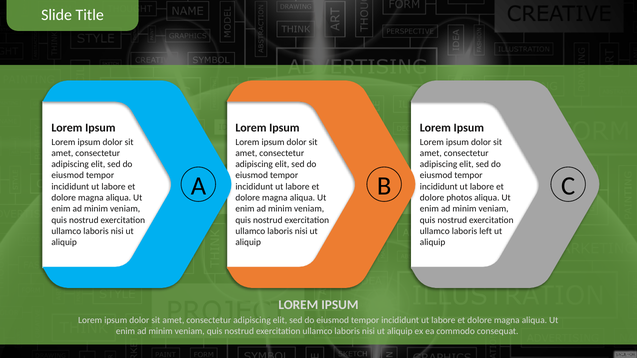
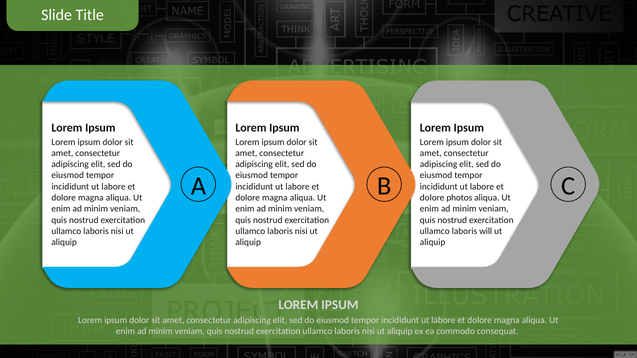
left: left -> will (486, 231)
